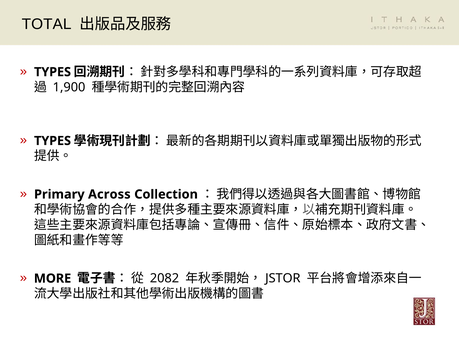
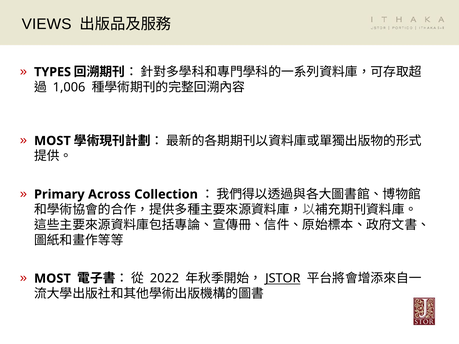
TOTAL: TOTAL -> VIEWS (47, 24)
1,900: 1,900 -> 1,006 (69, 87)
TYPES: TYPES -> MOST (52, 141)
MORE: MORE -> MOST (52, 279)
2082: 2082 -> 2022 (164, 279)
JSTOR underline: none -> present (283, 279)
